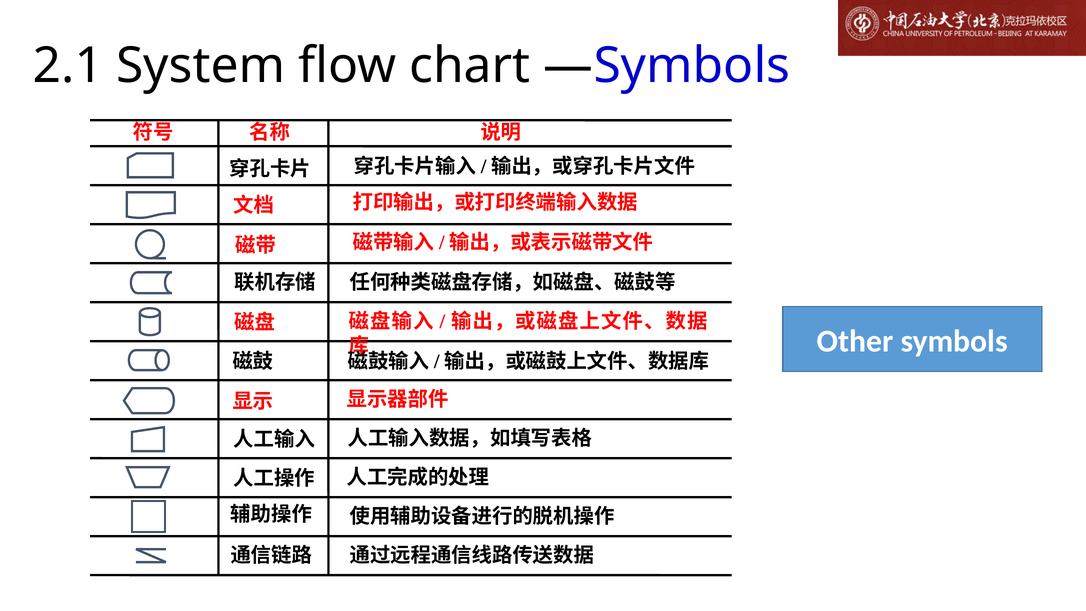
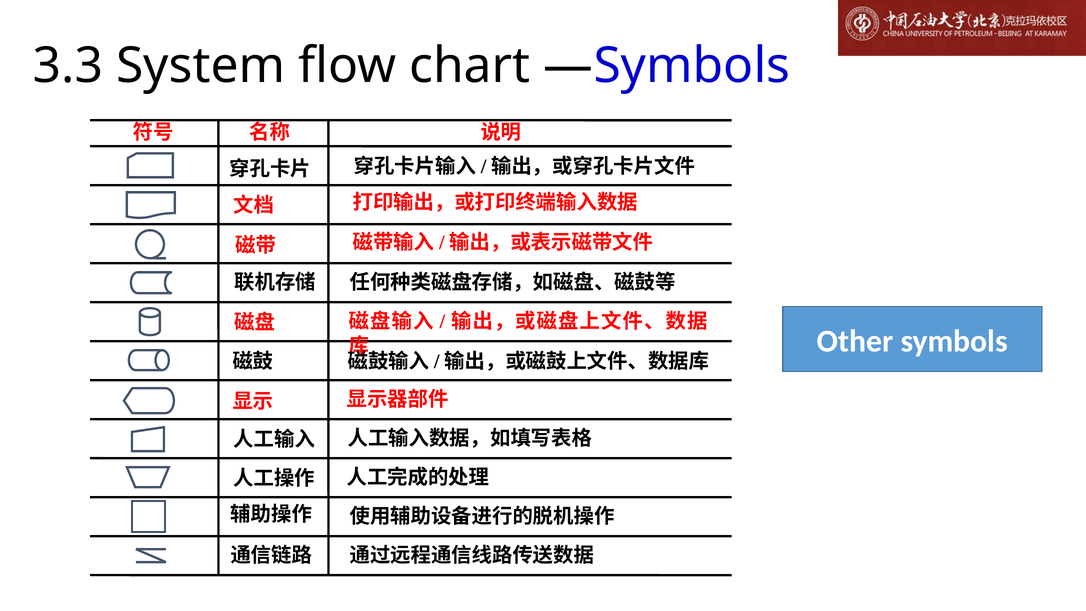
2.1: 2.1 -> 3.3 (68, 66)
